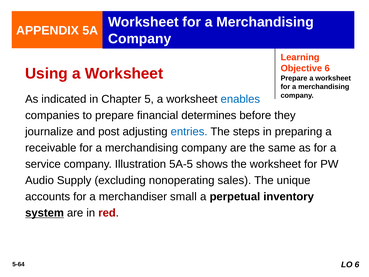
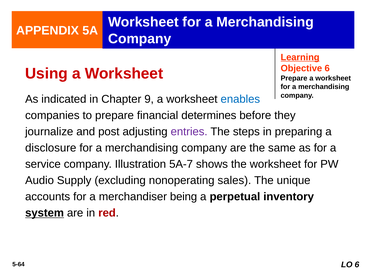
Learning underline: none -> present (300, 57)
5: 5 -> 9 (149, 99)
entries colour: blue -> purple (189, 132)
receivable: receivable -> disclosure (51, 148)
5A-5: 5A-5 -> 5A-7 (181, 164)
small: small -> being (184, 196)
